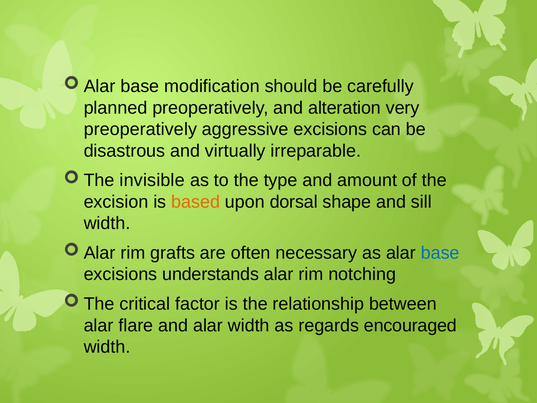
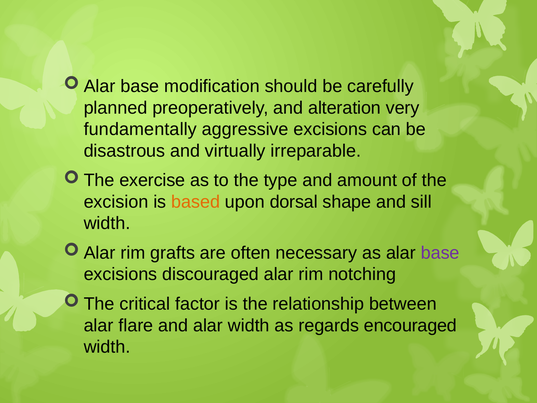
preoperatively: preoperatively -> fundamentally (140, 129)
invisible: invisible -> exercise (152, 180)
base colour: blue -> purple (440, 253)
understands: understands -> discouraged (211, 274)
